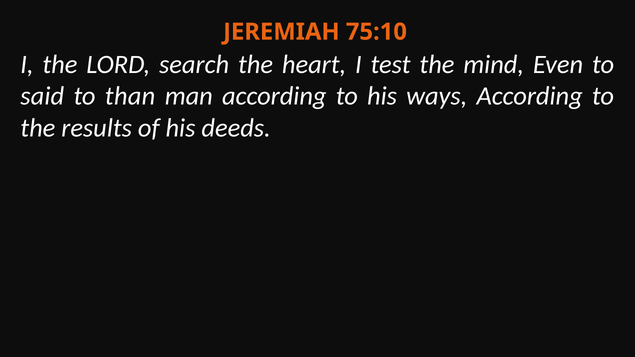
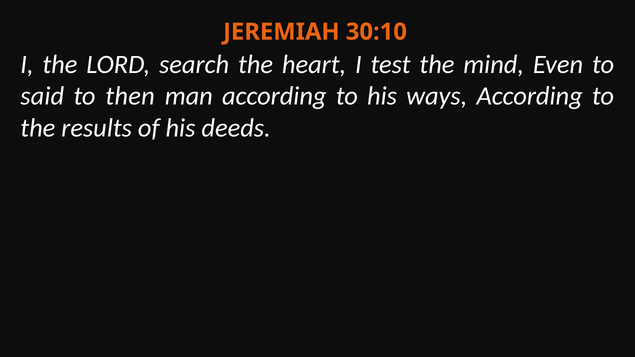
75:10: 75:10 -> 30:10 (376, 32)
than: than -> then (130, 96)
